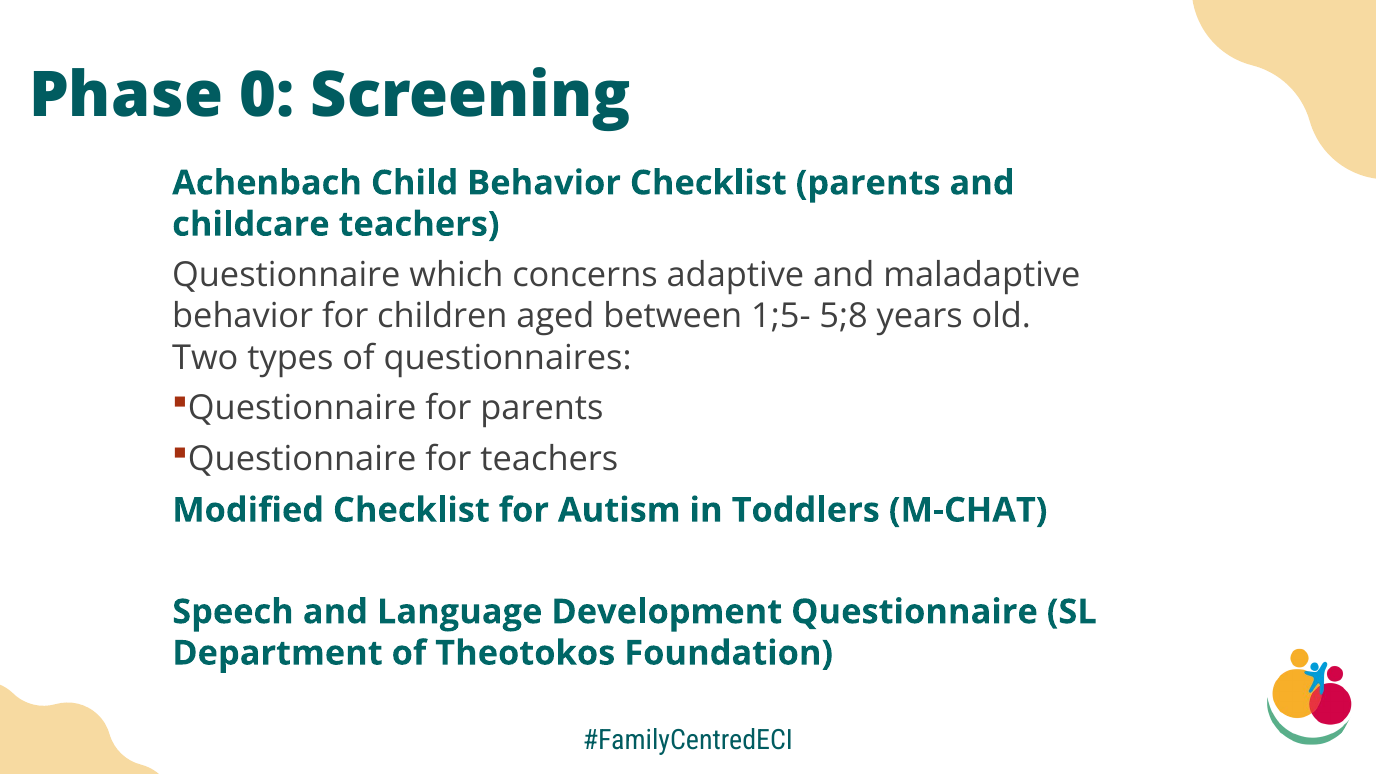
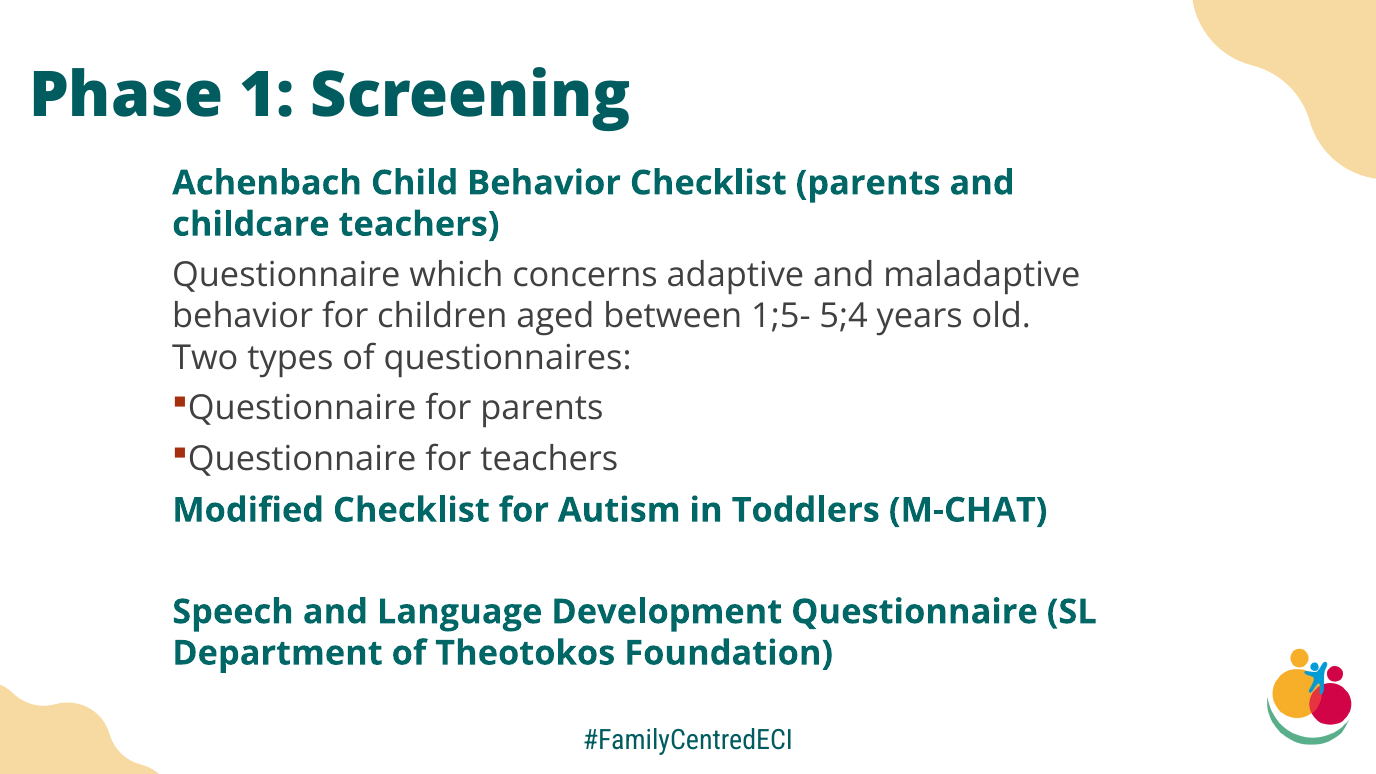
0: 0 -> 1 (267, 95)
5;8: 5;8 -> 5;4 (844, 316)
